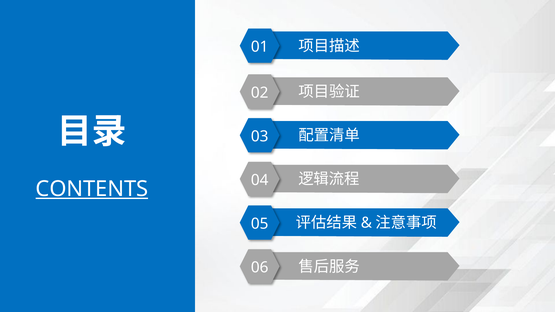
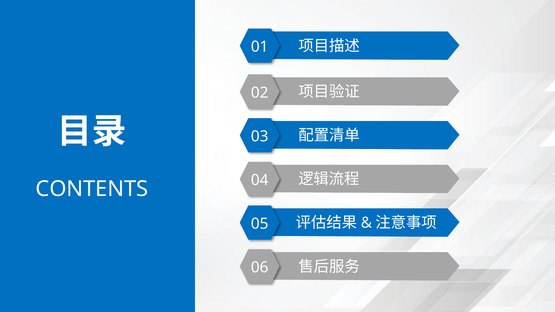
CONTENTS underline: present -> none (92, 189)
